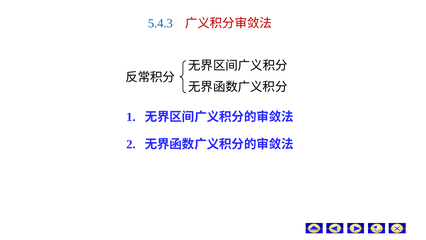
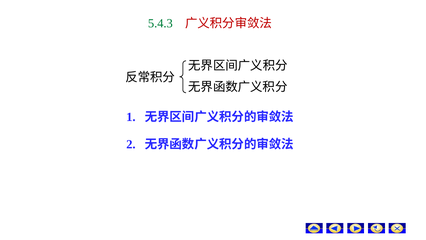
5.4.3 colour: blue -> green (160, 23)
